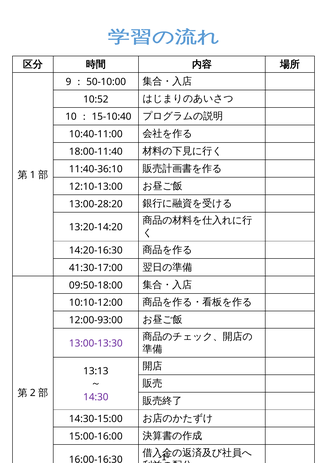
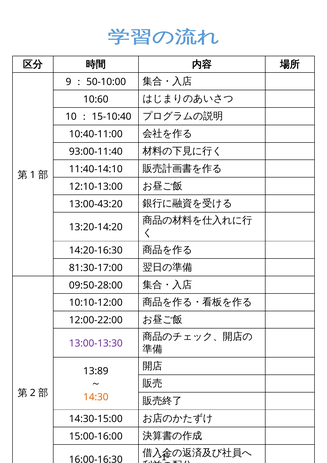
10:52: 10:52 -> 10:60 (96, 99)
18:00-11:40: 18:00-11:40 -> 93:00-11:40 (96, 151)
11:40-36:10: 11:40-36:10 -> 11:40-14:10 (96, 169)
13:00-28:20: 13:00-28:20 -> 13:00-43:20 (96, 204)
41:30-17:00: 41:30-17:00 -> 81:30-17:00 (96, 268)
09:50-18:00: 09:50-18:00 -> 09:50-28:00 (96, 285)
12:00-93:00: 12:00-93:00 -> 12:00-22:00 (96, 320)
13:13: 13:13 -> 13:89 (96, 371)
14:30 colour: purple -> orange (96, 397)
